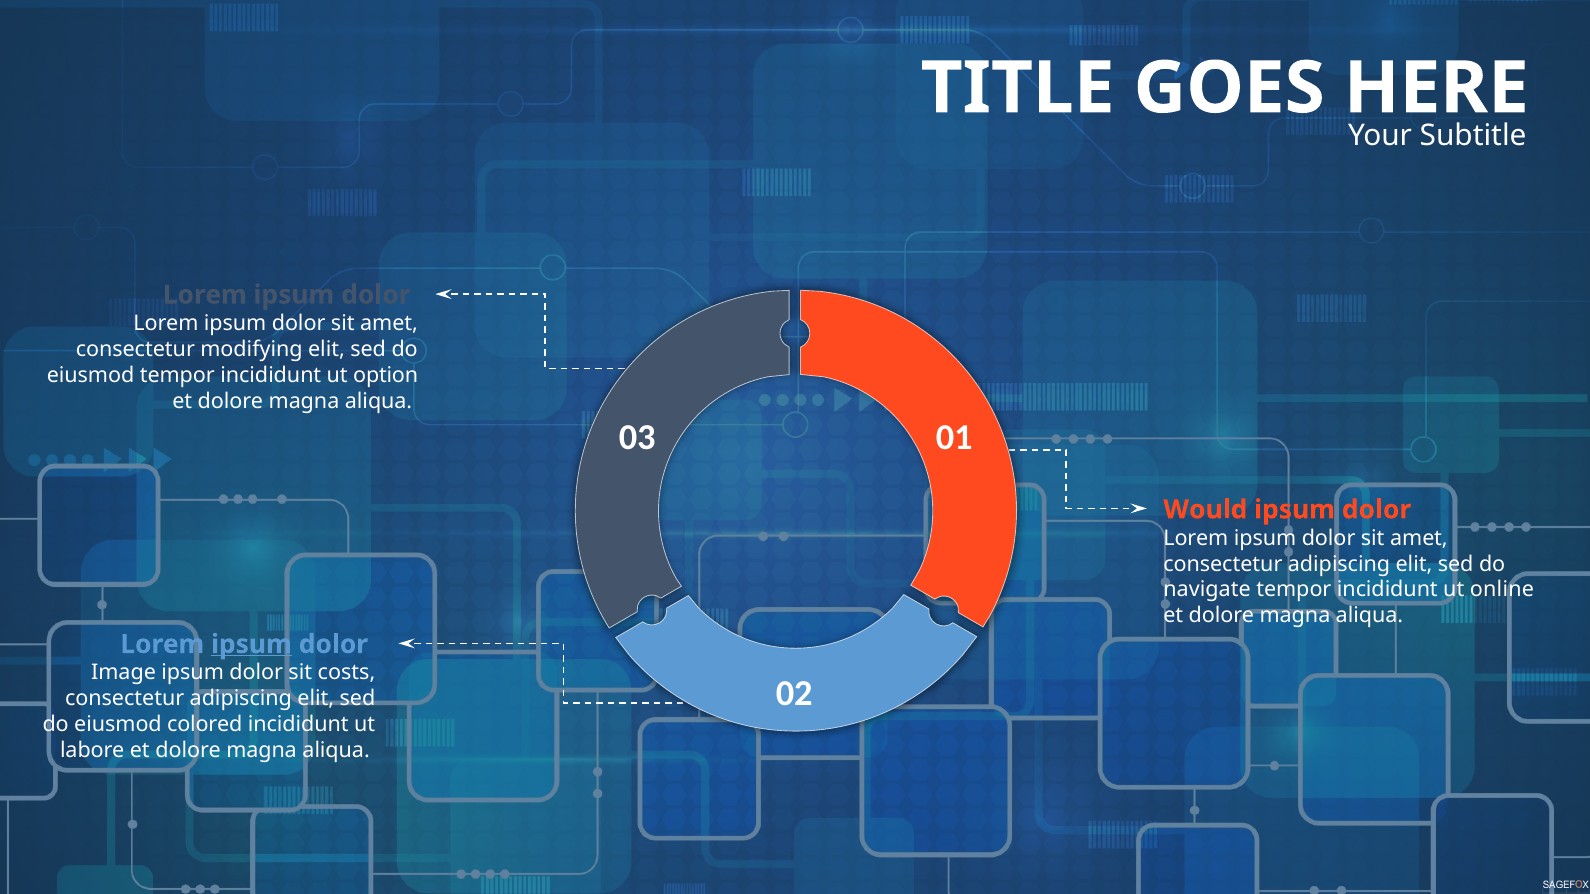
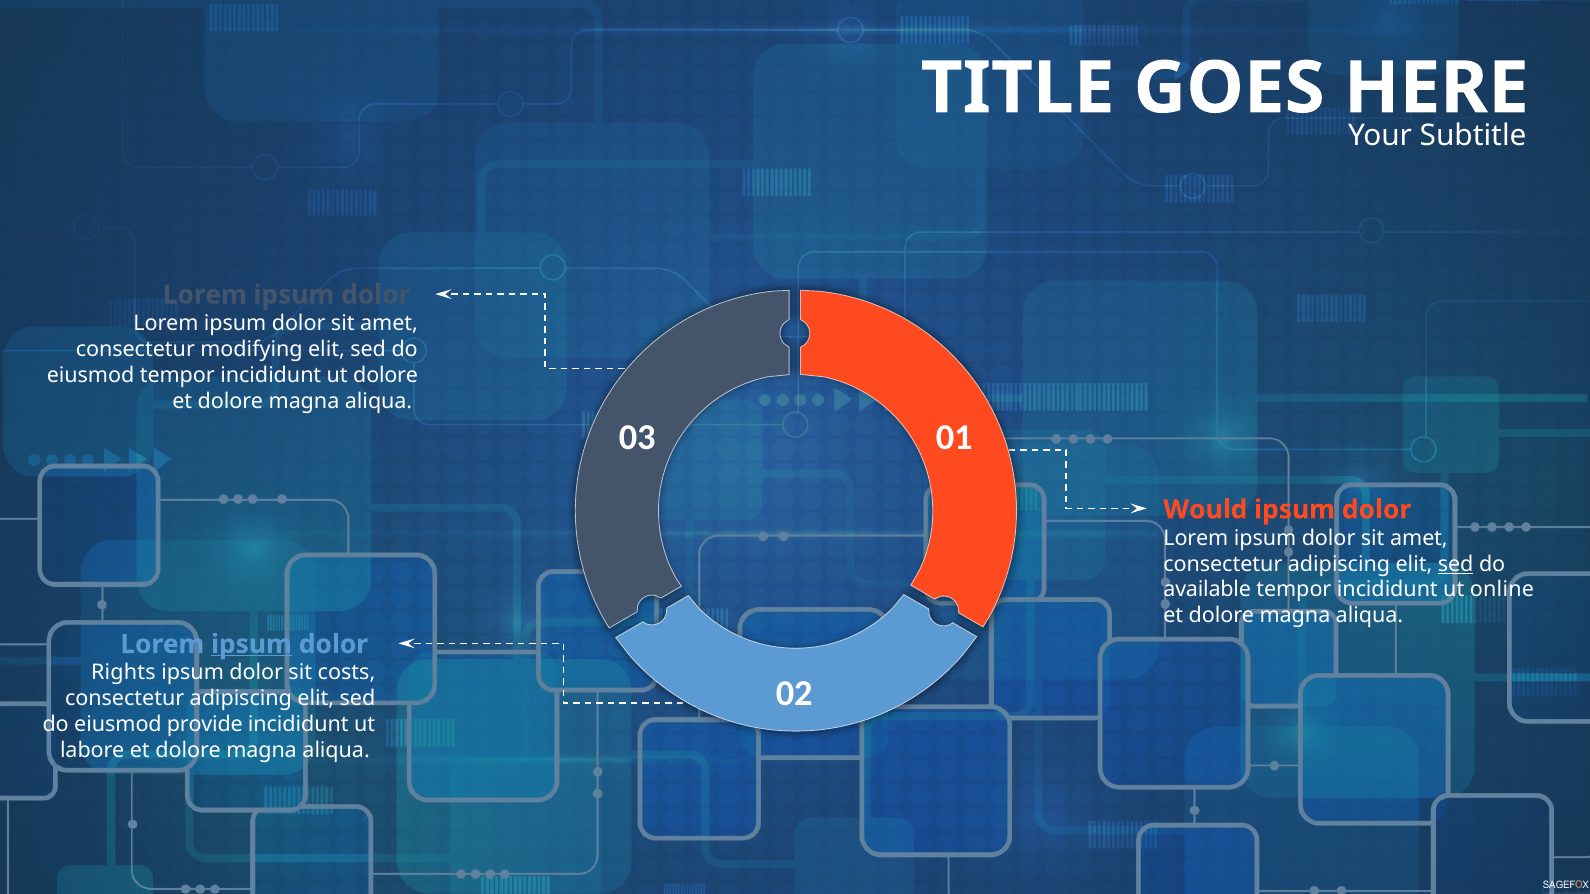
ut option: option -> dolore (386, 375)
sed underline: none -> present (1456, 564)
navigate: navigate -> available (1207, 590)
Image: Image -> Rights (123, 673)
colored: colored -> provide (205, 725)
